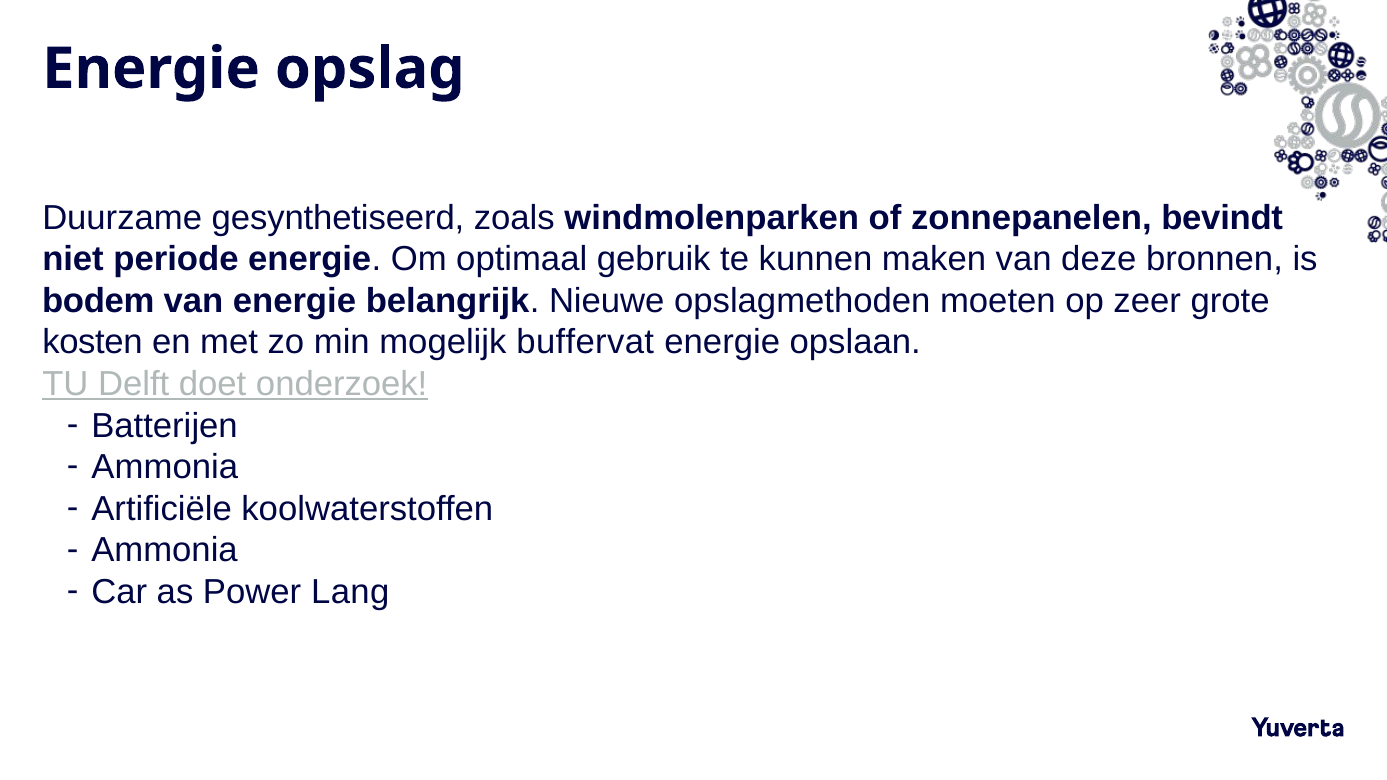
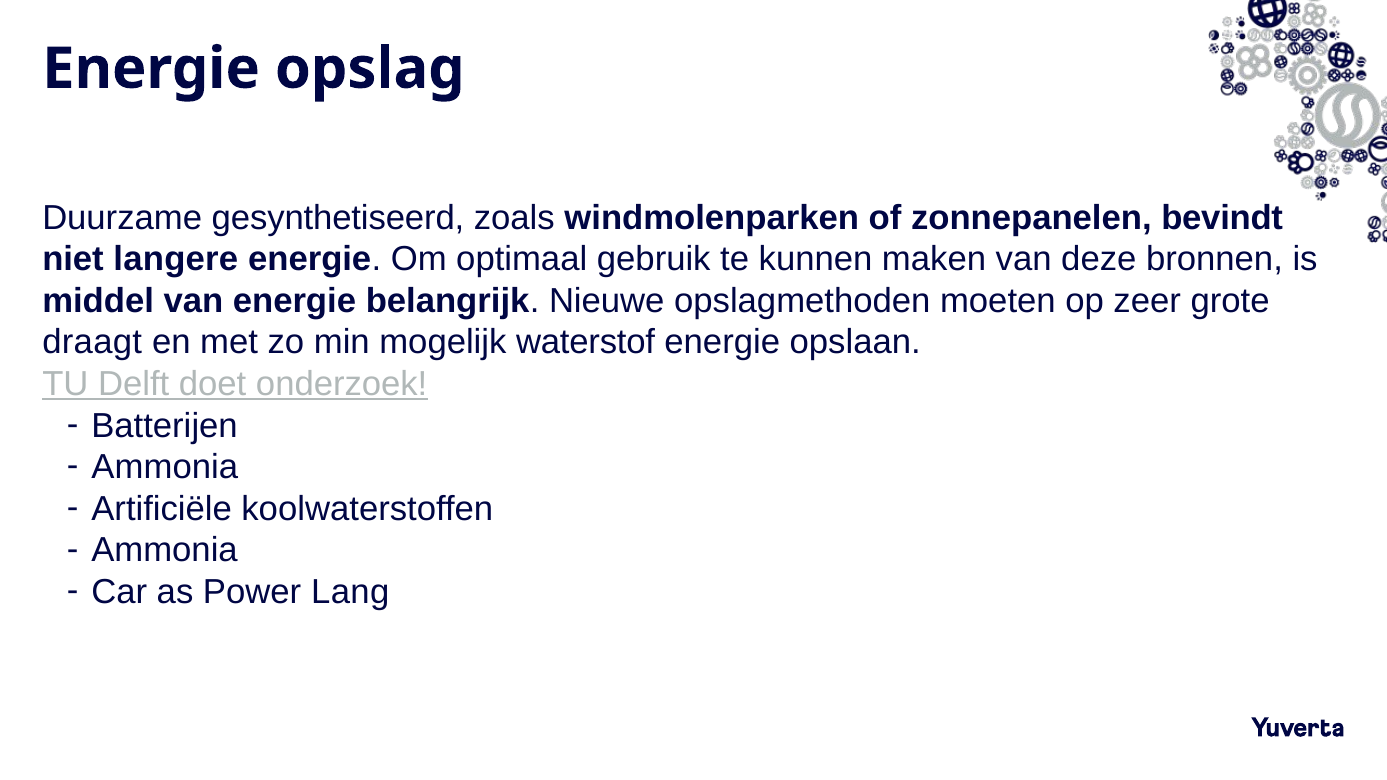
periode: periode -> langere (176, 259)
bodem: bodem -> middel (98, 301)
kosten: kosten -> draagt (92, 343)
buffervat: buffervat -> waterstof (586, 343)
